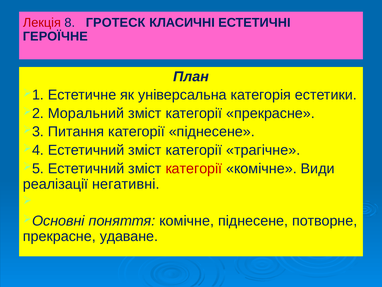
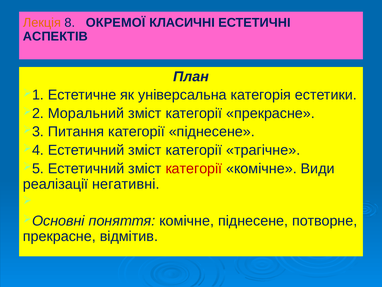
Лекція colour: red -> orange (42, 23)
ГРОТЕСК: ГРОТЕСК -> ОКРЕМОЇ (116, 23)
ГЕРОЇЧНЕ: ГЕРОЇЧНЕ -> АСПЕКТІВ (55, 36)
удаване: удаване -> відмітив (129, 236)
